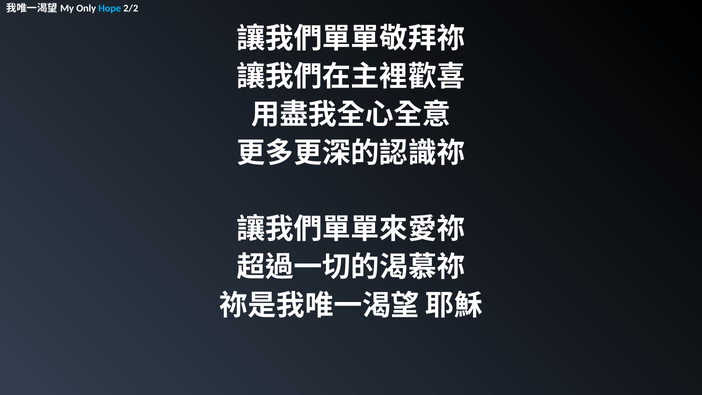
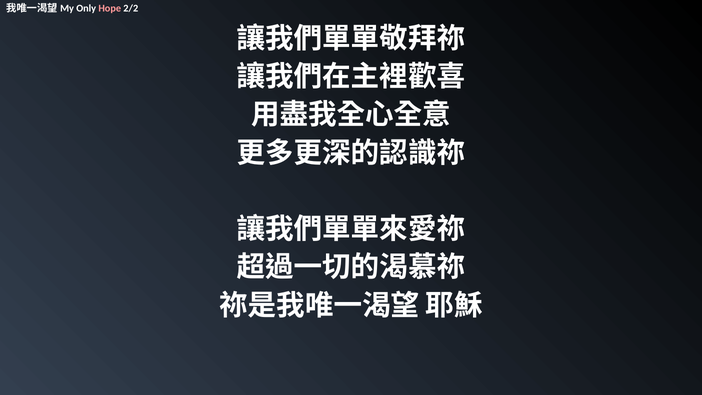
Hope colour: light blue -> pink (110, 9)
